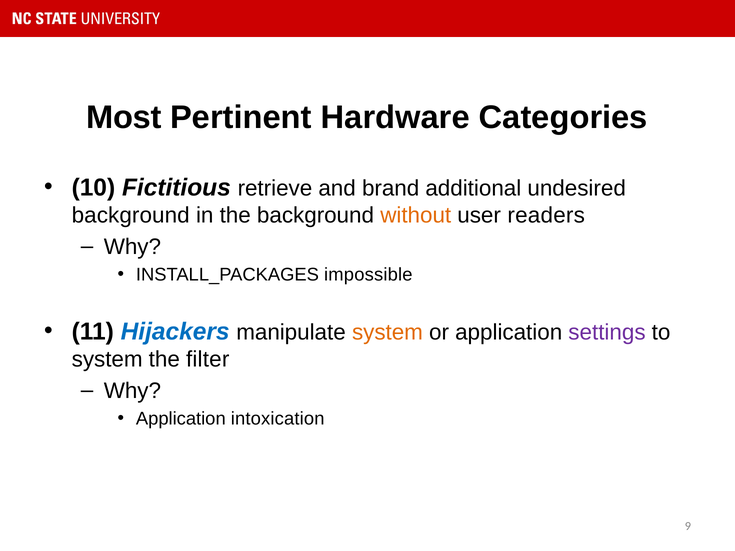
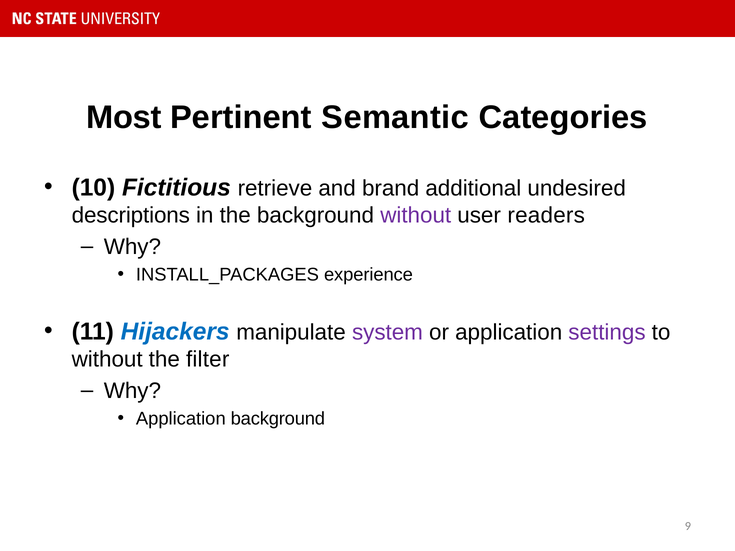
Hardware: Hardware -> Semantic (395, 118)
background: background -> descriptions (131, 216)
without colour: orange -> purple (416, 216)
impossible: impossible -> experience (368, 275)
system colour: orange -> purple (387, 332)
system: system -> without (107, 360)
Application intoxication: intoxication -> background (278, 419)
